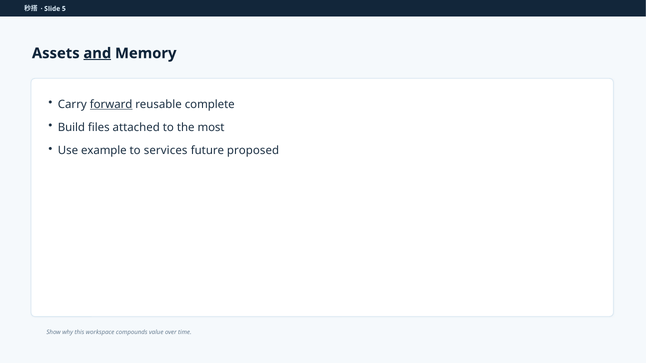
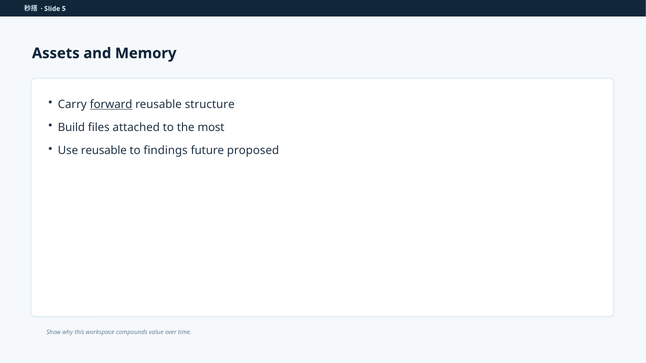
and underline: present -> none (97, 53)
complete: complete -> structure (210, 105)
Use example: example -> reusable (104, 151)
services: services -> findings (166, 151)
